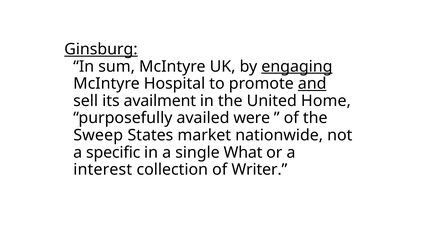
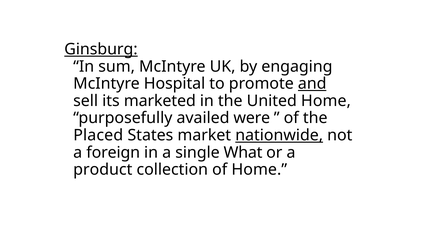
engaging underline: present -> none (297, 66)
availment: availment -> marketed (160, 101)
Sweep: Sweep -> Placed (98, 135)
nationwide underline: none -> present (279, 135)
specific: specific -> foreign (113, 153)
interest: interest -> product (103, 170)
of Writer: Writer -> Home (259, 170)
